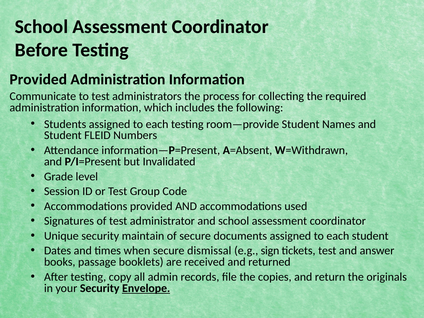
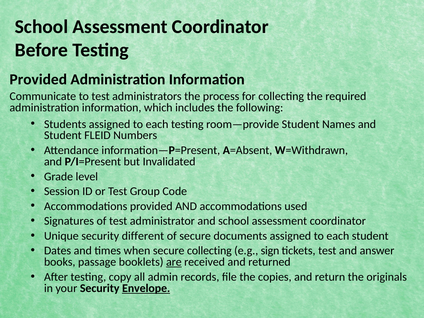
maintain: maintain -> different (143, 236)
secure dismissal: dismissal -> collecting (209, 251)
are underline: none -> present (174, 262)
